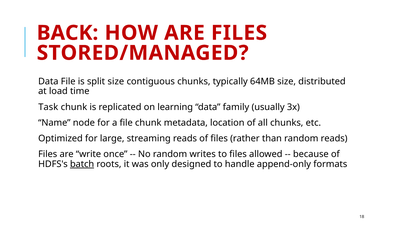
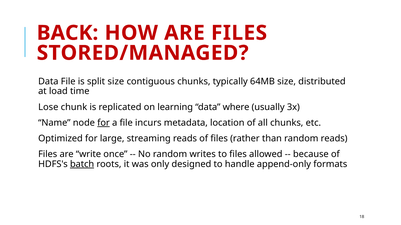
Task: Task -> Lose (48, 107)
family: family -> where (236, 107)
for underline: none -> present (104, 123)
file chunk: chunk -> incurs (148, 123)
